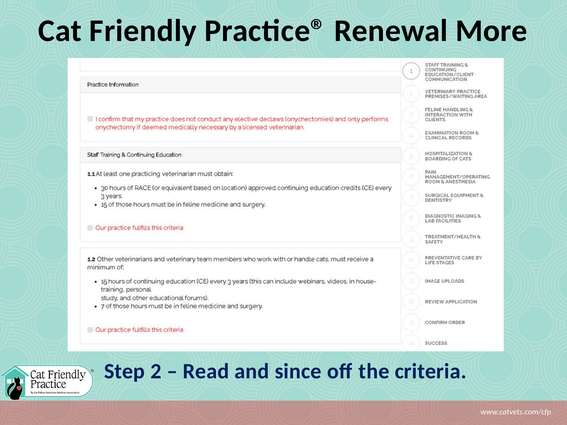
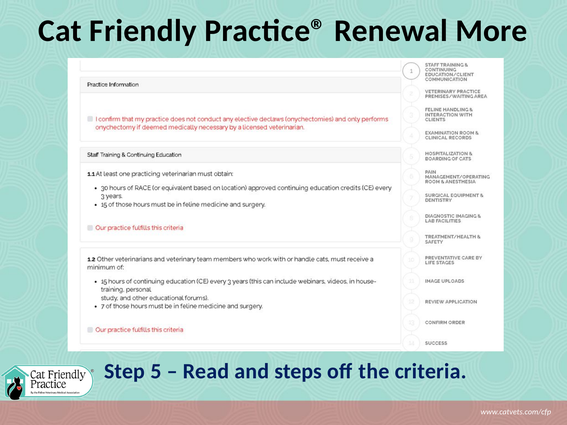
2: 2 -> 5 (156, 371)
since: since -> steps (298, 371)
